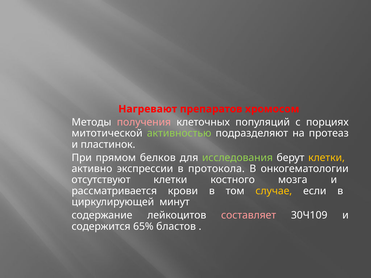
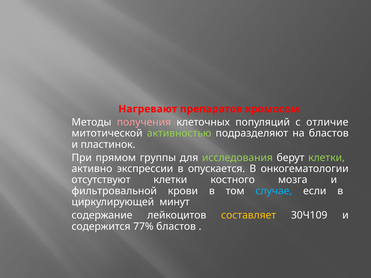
порциях: порциях -> отличие (327, 122)
на протеаз: протеаз -> бластов (329, 133)
белков: белков -> группы (158, 158)
клетки colour: yellow -> light green (327, 158)
протокола: протокола -> опускается (217, 169)
рассматривается: рассматривается -> фильтровальной (114, 191)
случае colour: yellow -> light blue (274, 191)
составляет colour: pink -> yellow (249, 215)
65%: 65% -> 77% (143, 227)
